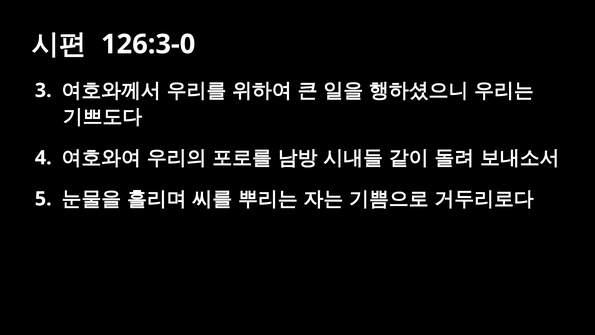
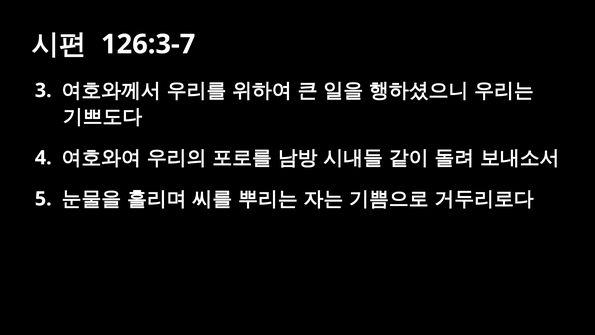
126:3-0: 126:3-0 -> 126:3-7 (148, 44)
